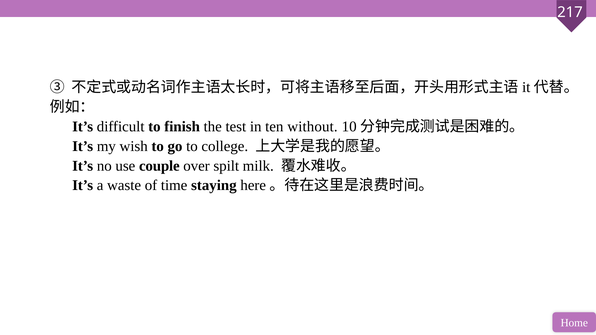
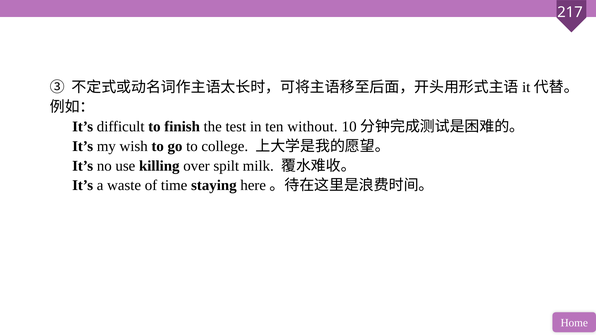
couple: couple -> killing (159, 166)
